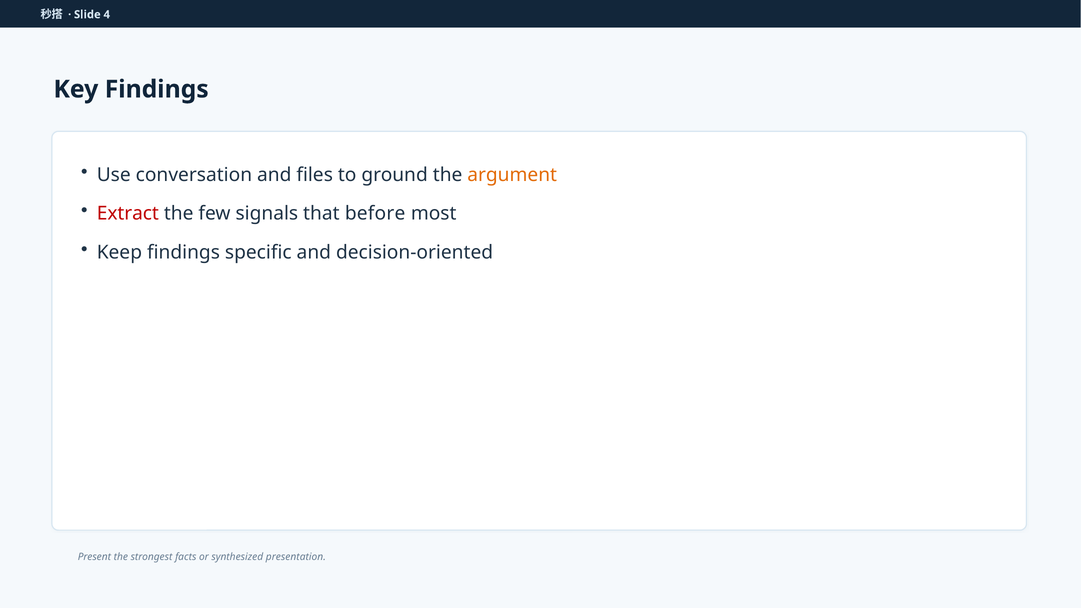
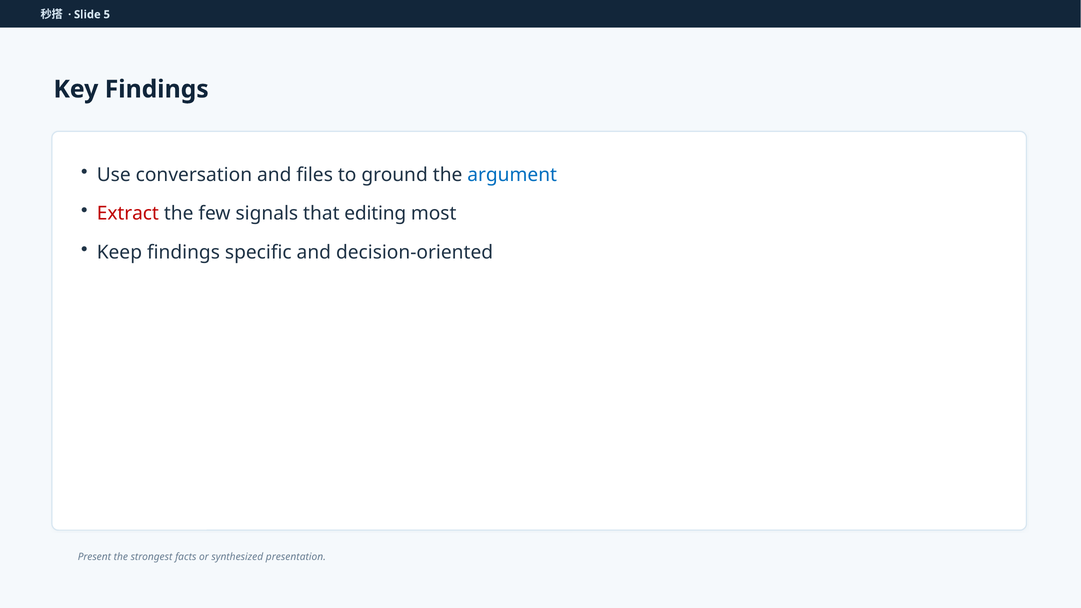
4: 4 -> 5 (107, 15)
argument colour: orange -> blue (512, 175)
before: before -> editing (375, 214)
